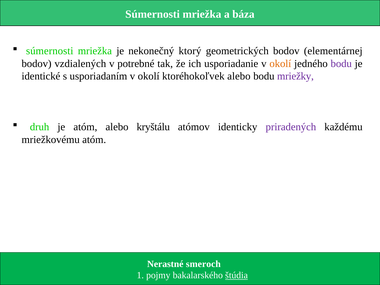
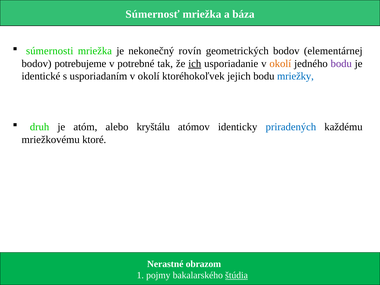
Súmernosti: Súmernosti -> Súmernosť (153, 14)
ktorý: ktorý -> rovín (190, 51)
vzdialených: vzdialených -> potrebujeme (80, 64)
ich underline: none -> present (195, 64)
ktoréhokoľvek alebo: alebo -> jejich (239, 76)
mriežky colour: purple -> blue (295, 76)
priradených colour: purple -> blue (291, 127)
mriežkovému atóm: atóm -> ktoré (94, 140)
smeroch: smeroch -> obrazom (203, 264)
